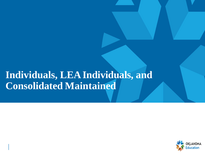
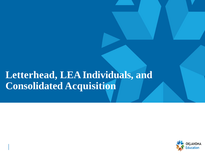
Individuals: Individuals -> Letterhead (31, 75)
Maintained: Maintained -> Acquisition (91, 86)
